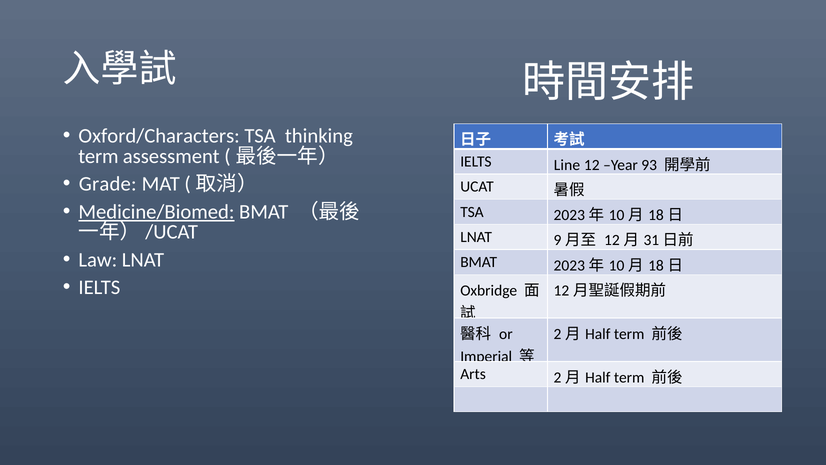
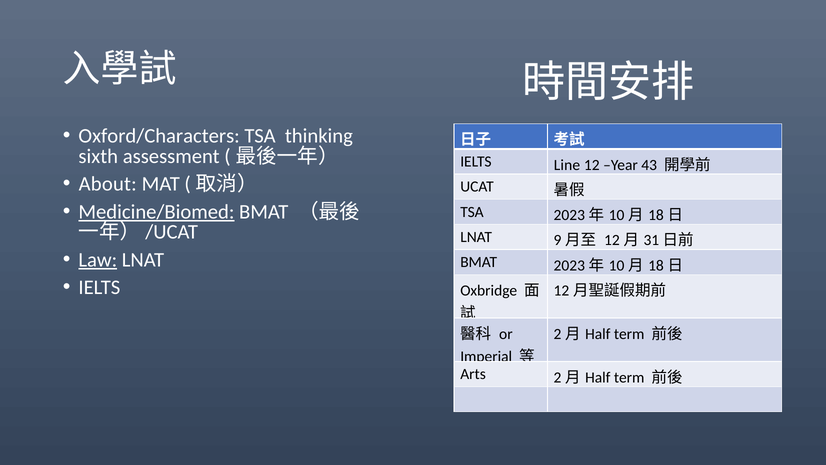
term: term -> sixth (98, 156)
93: 93 -> 43 (649, 165)
Grade: Grade -> About (108, 184)
Law underline: none -> present (98, 260)
